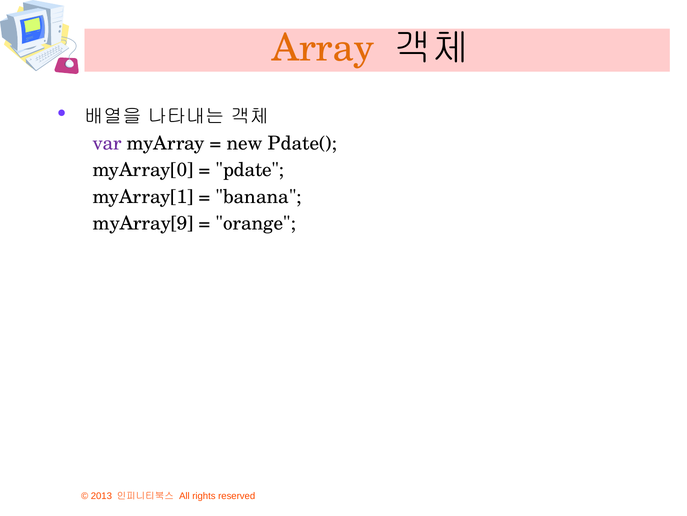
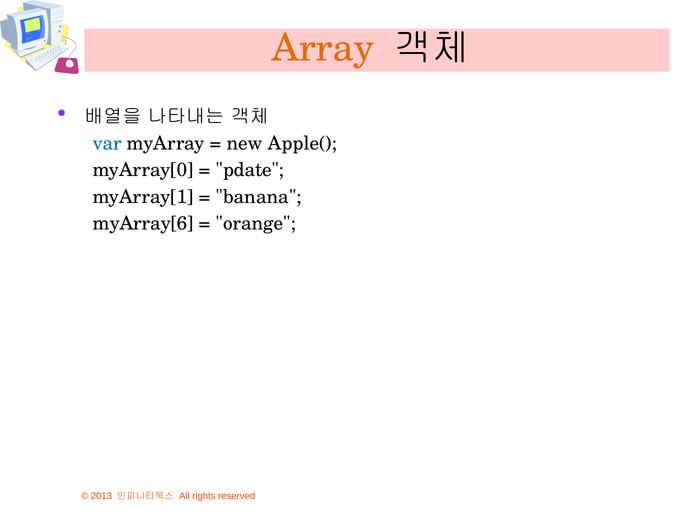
var colour: purple -> blue (107, 143)
Pdate(: Pdate( -> Apple( (302, 143)
myArray[9: myArray[9 -> myArray[6 (143, 223)
